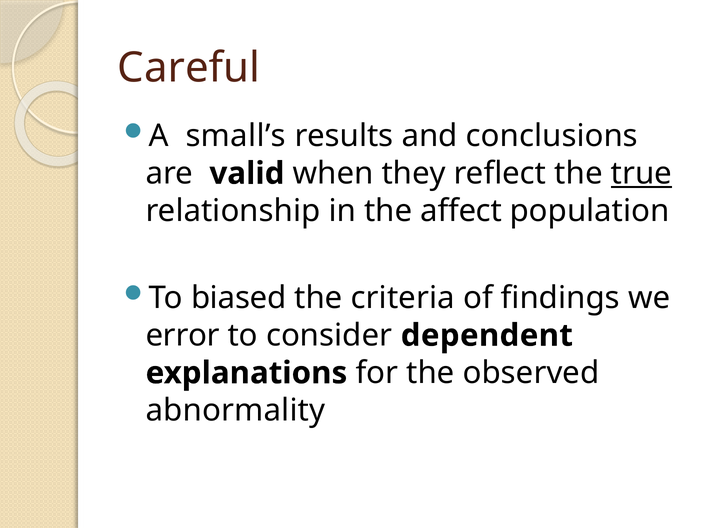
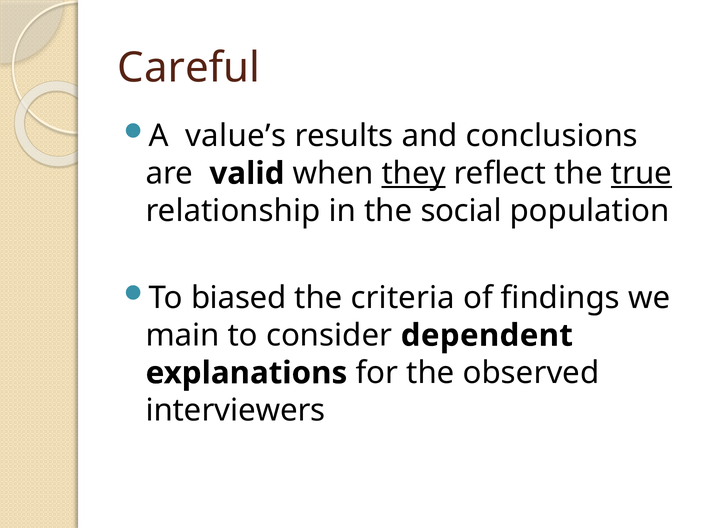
small’s: small’s -> value’s (236, 136)
they underline: none -> present (414, 173)
affect: affect -> social (461, 211)
error: error -> main (183, 335)
abnormality: abnormality -> interviewers (236, 411)
